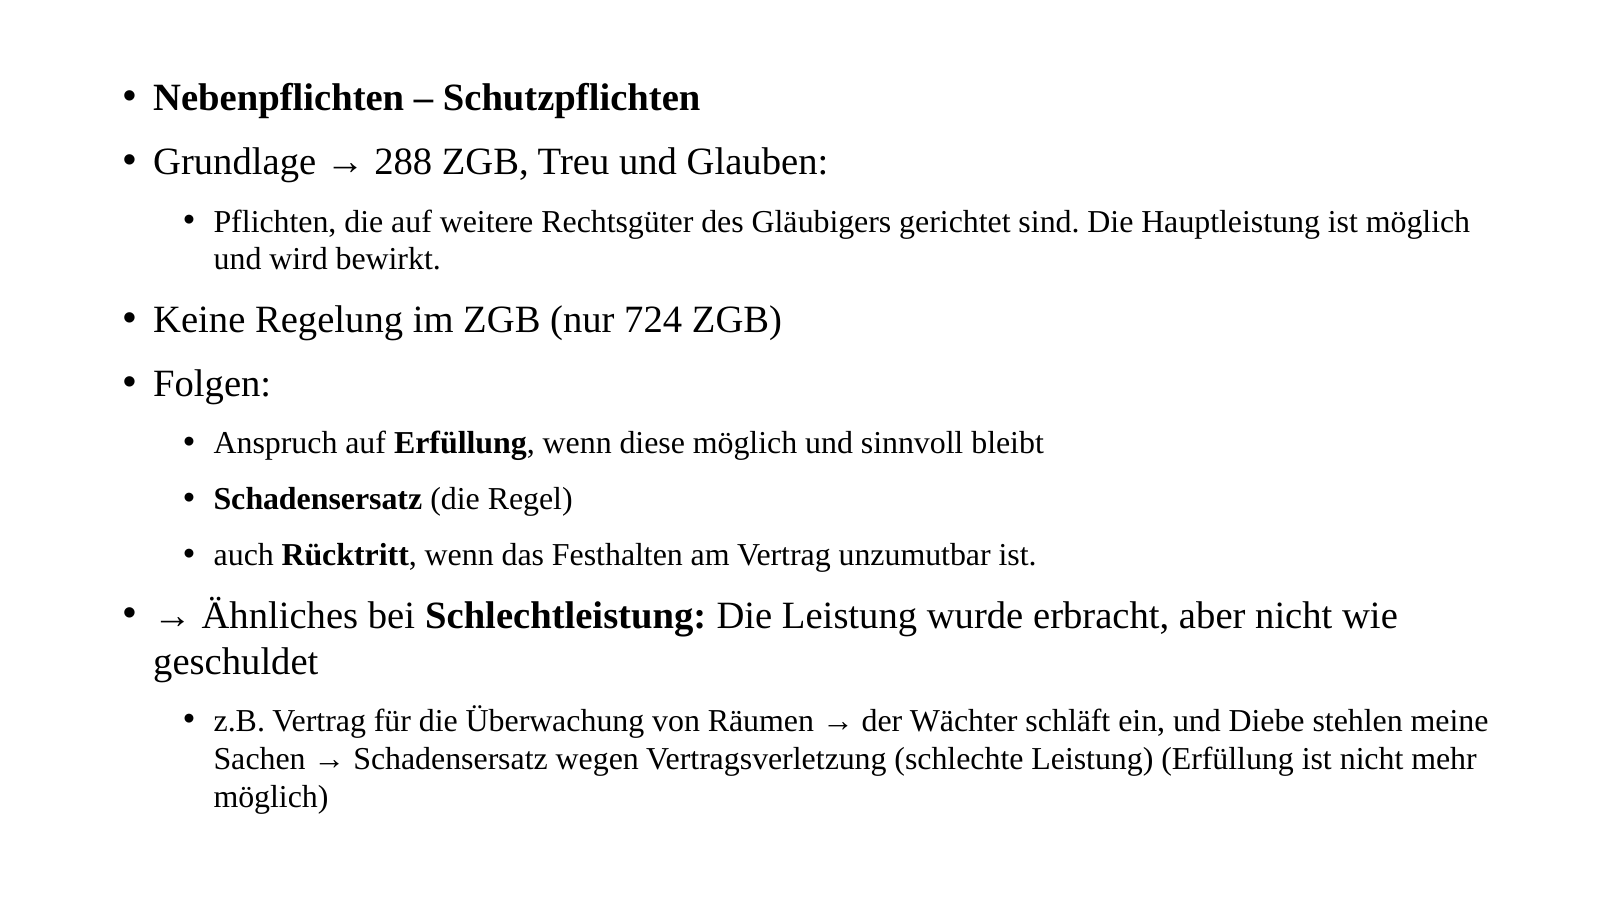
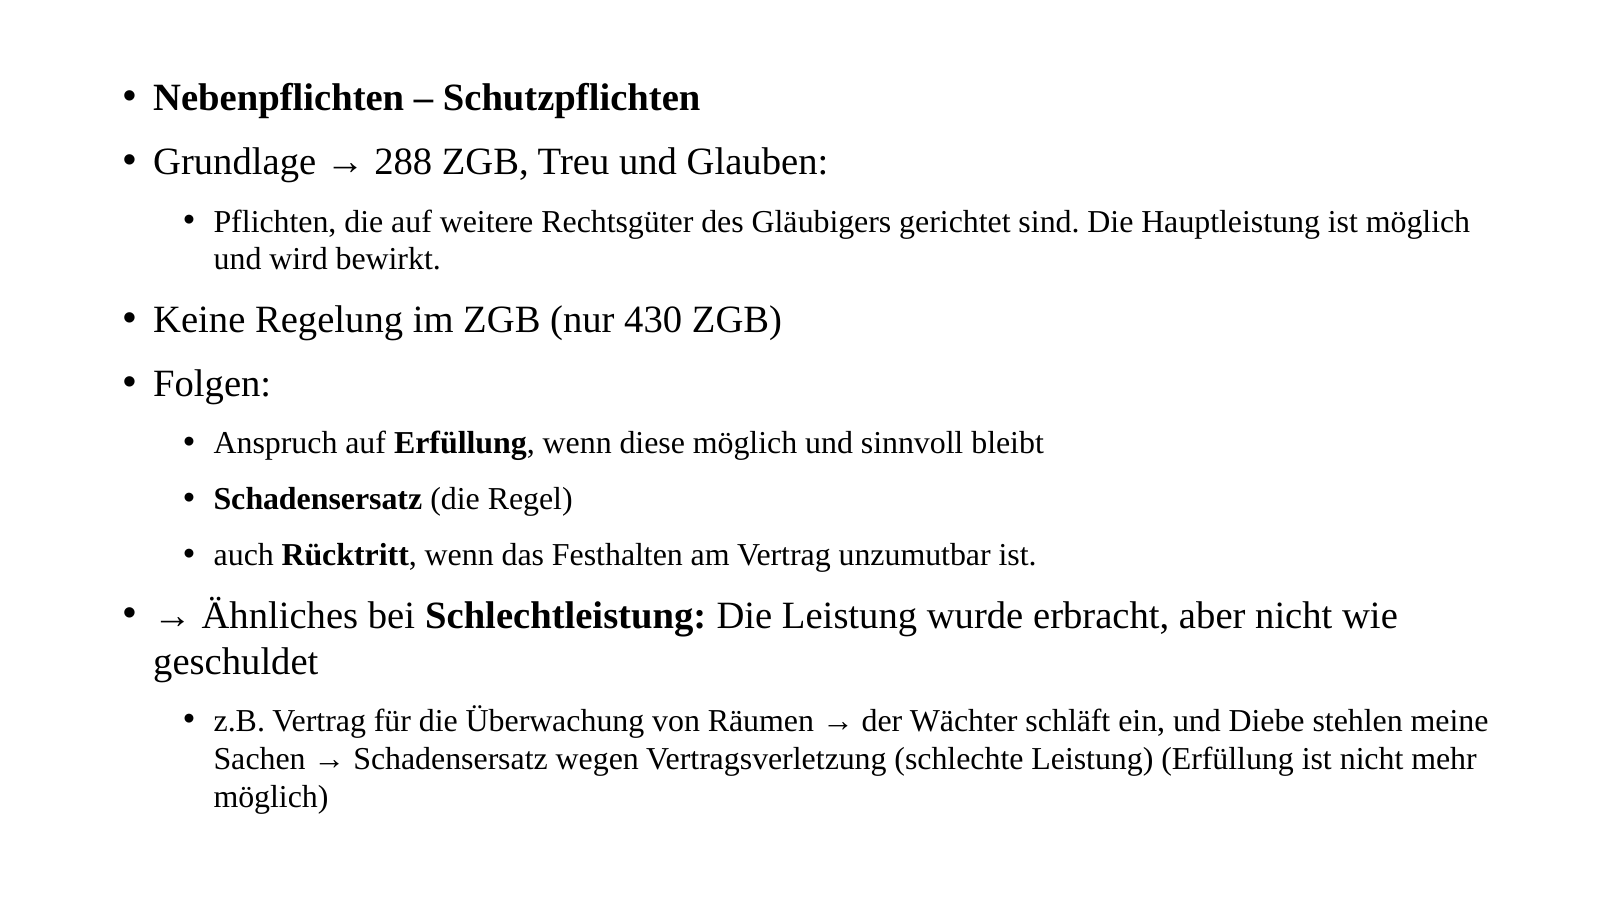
724: 724 -> 430 (653, 320)
